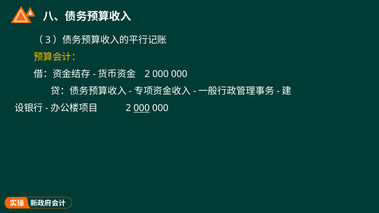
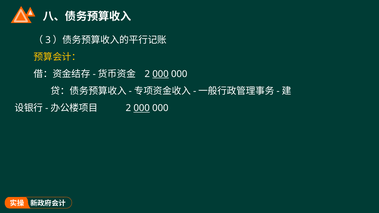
000 underline: none -> present (161, 74)
